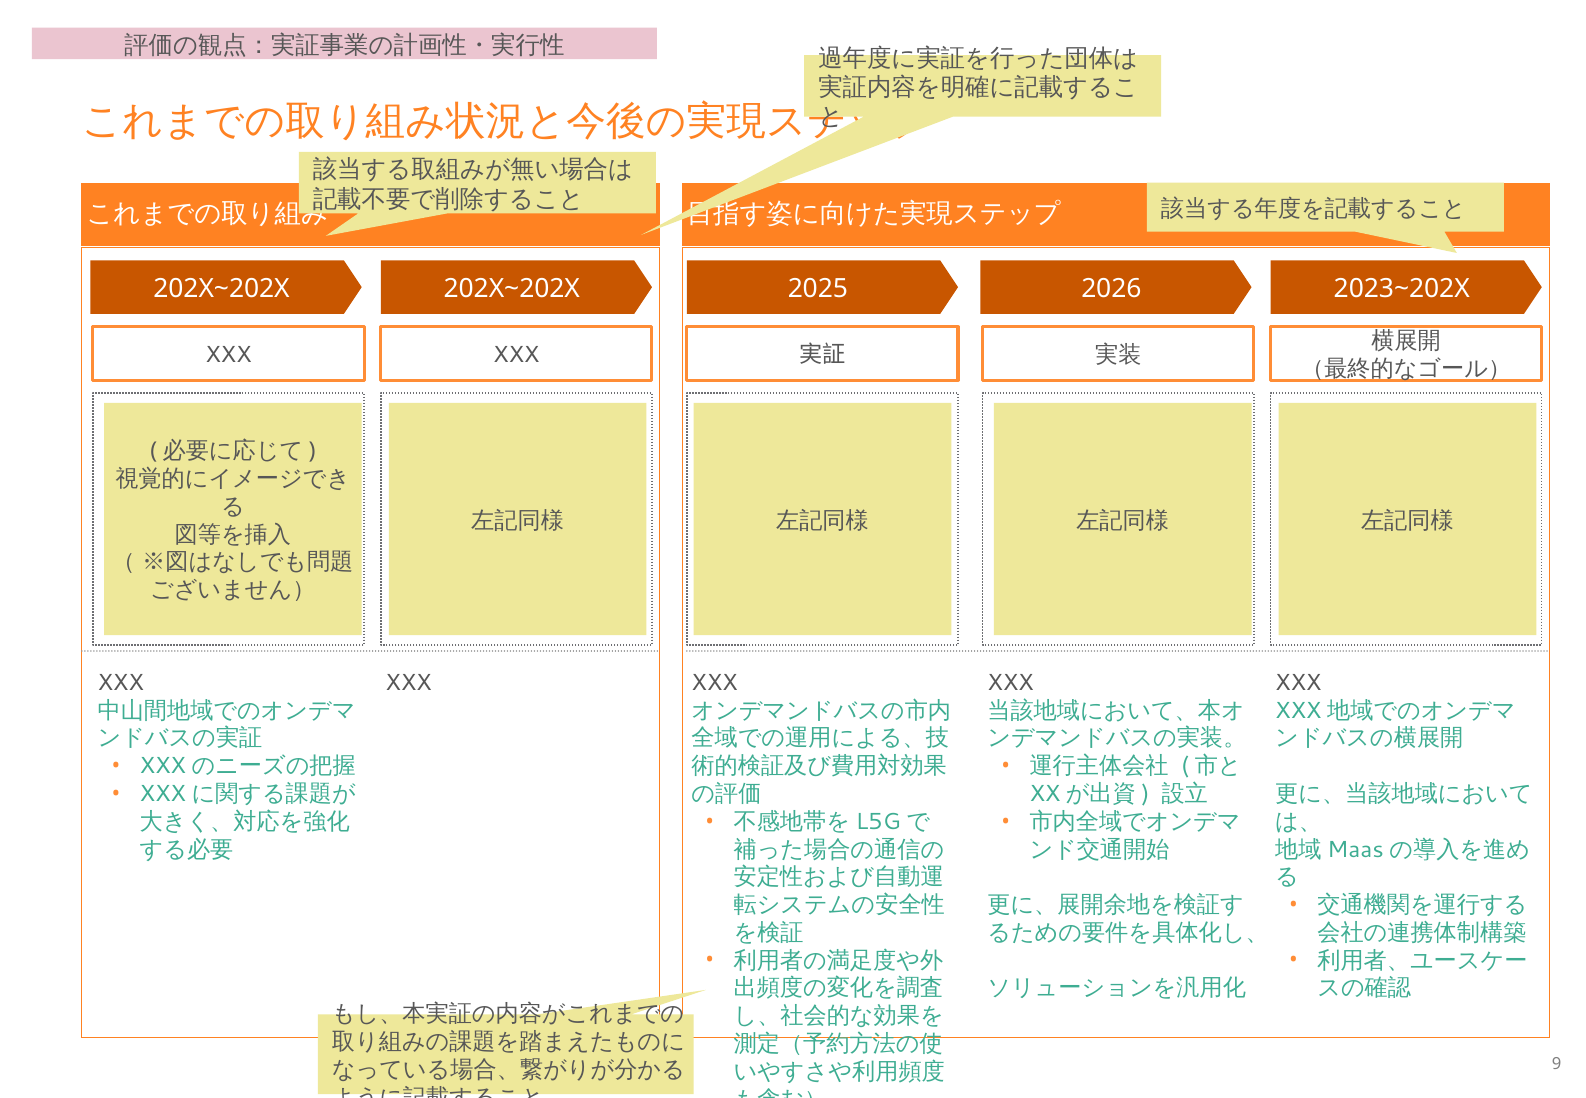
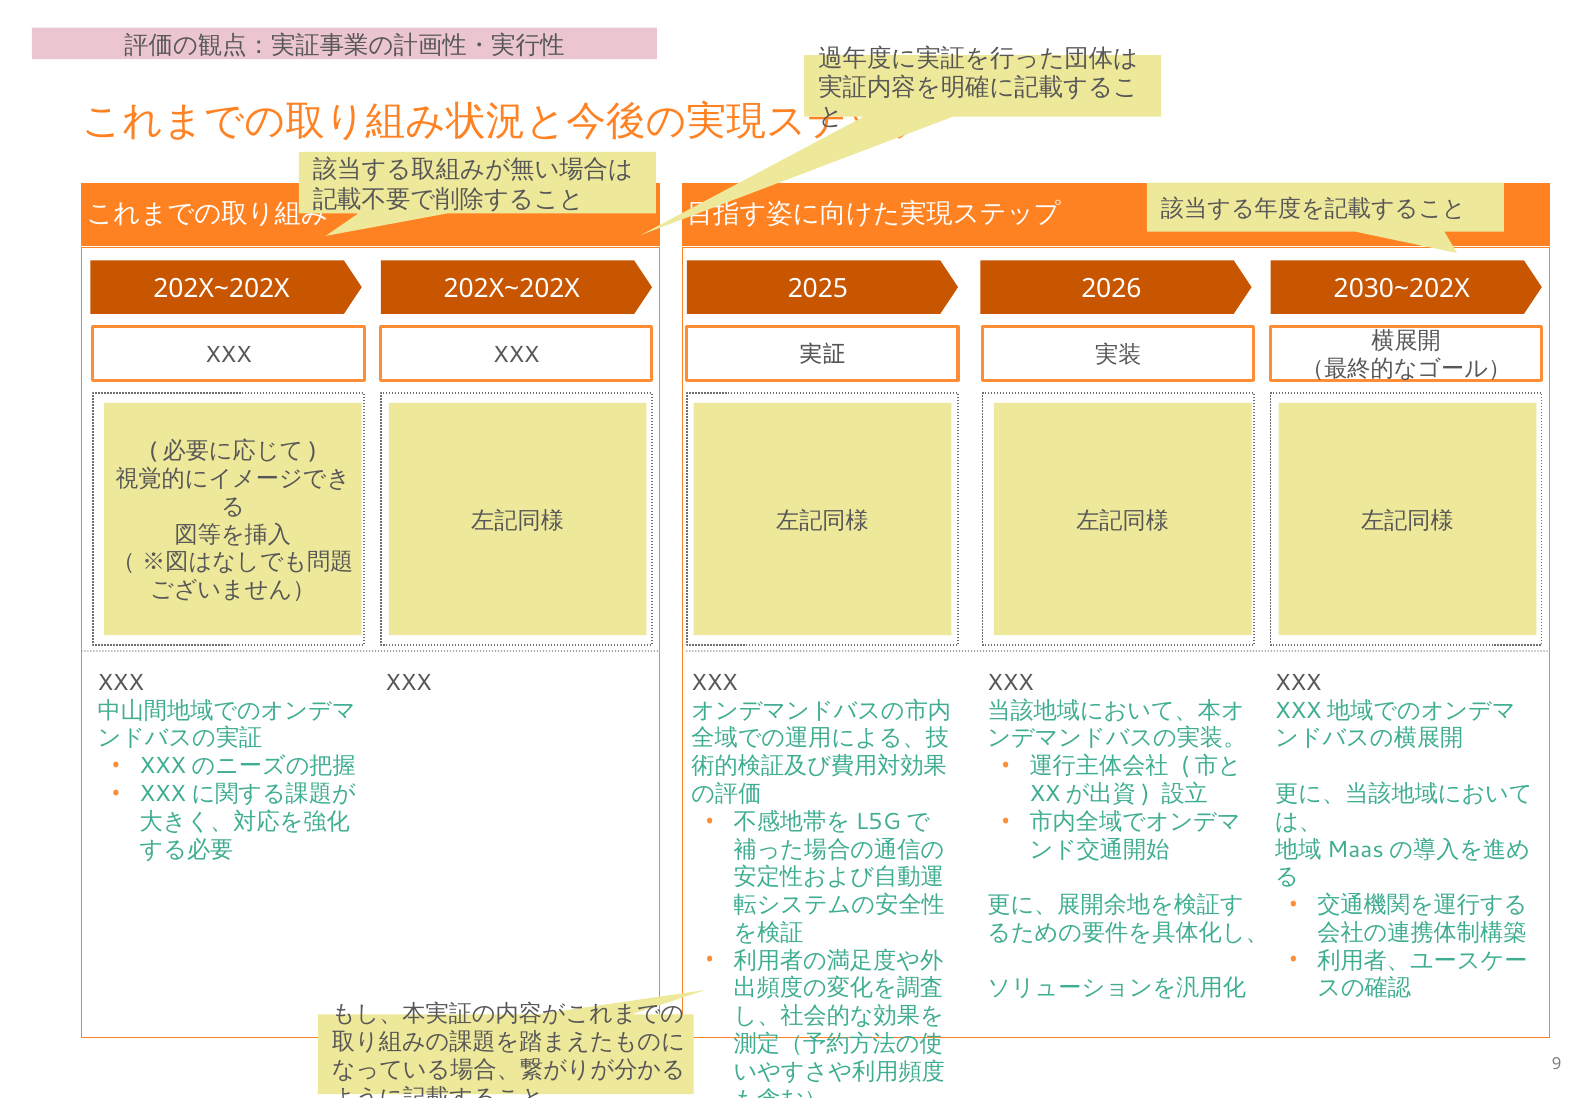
2023~202X: 2023~202X -> 2030~202X (1402, 289)
